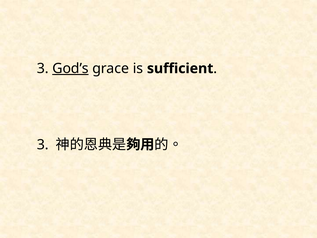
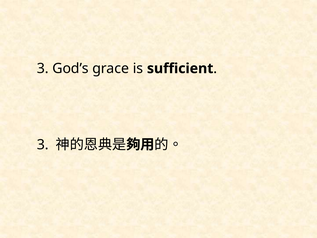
God’s underline: present -> none (71, 68)
